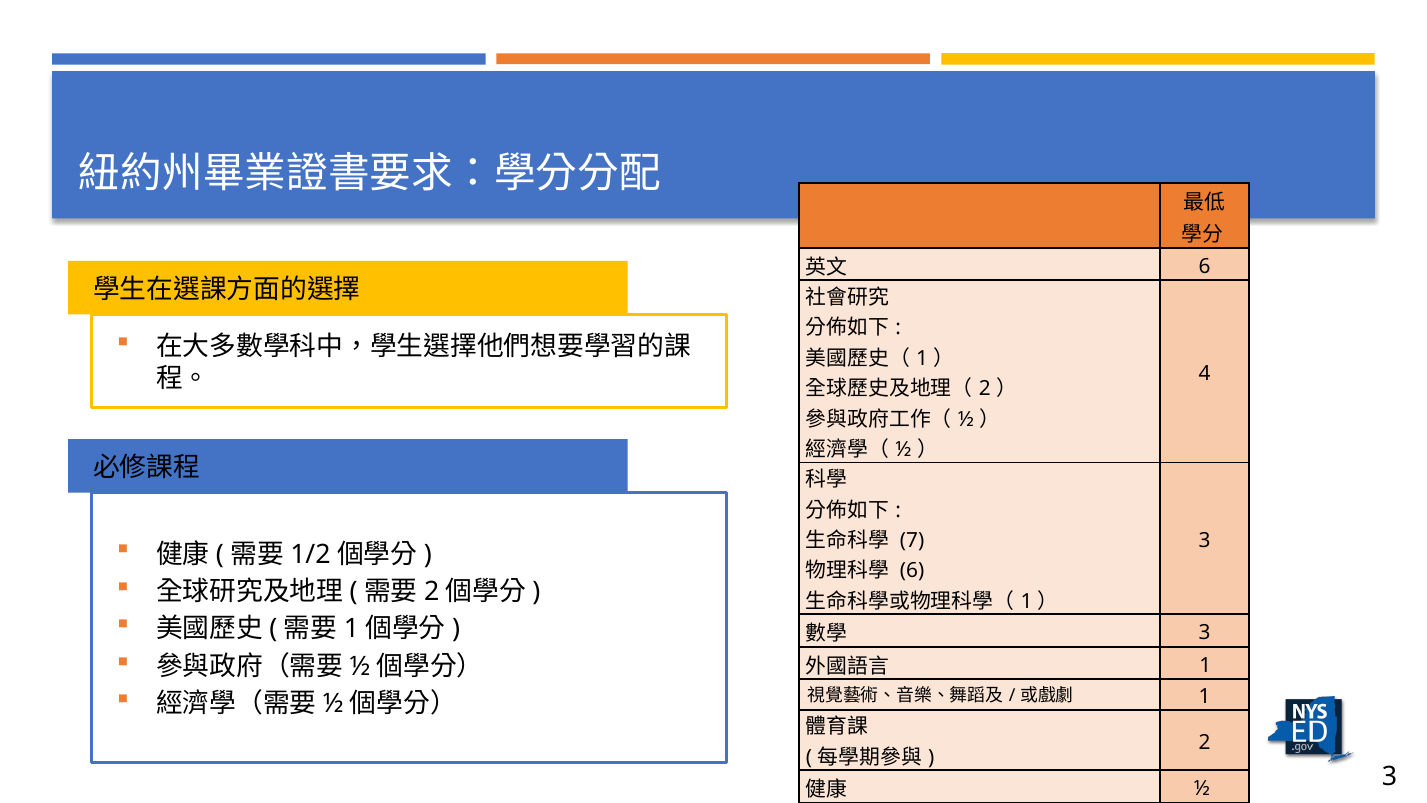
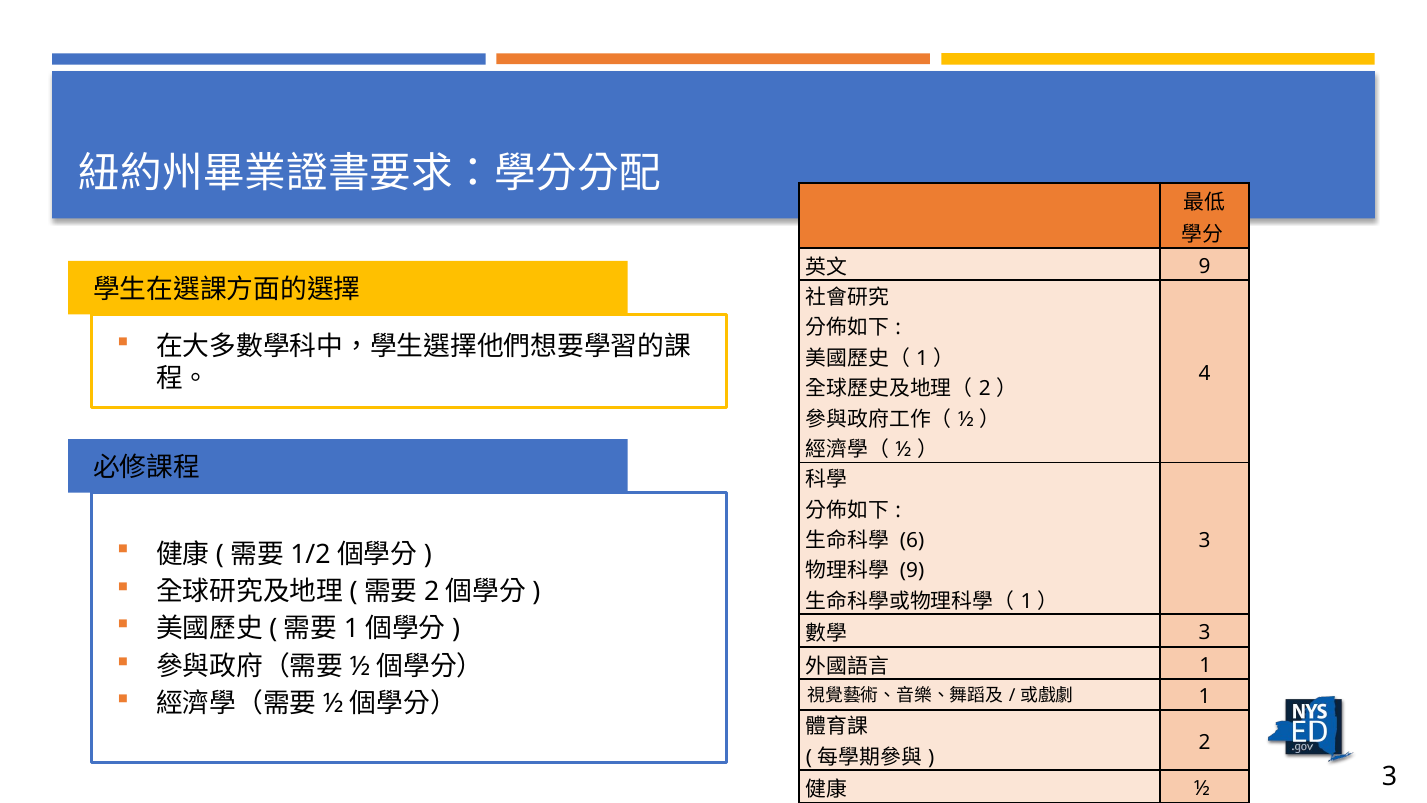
6: 6 -> 9 (1205, 266)
7: 7 -> 6 (912, 540)
6: 6 -> 9 (912, 571)
